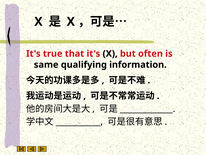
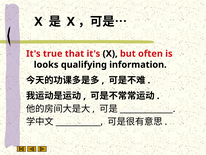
same: same -> looks (46, 65)
